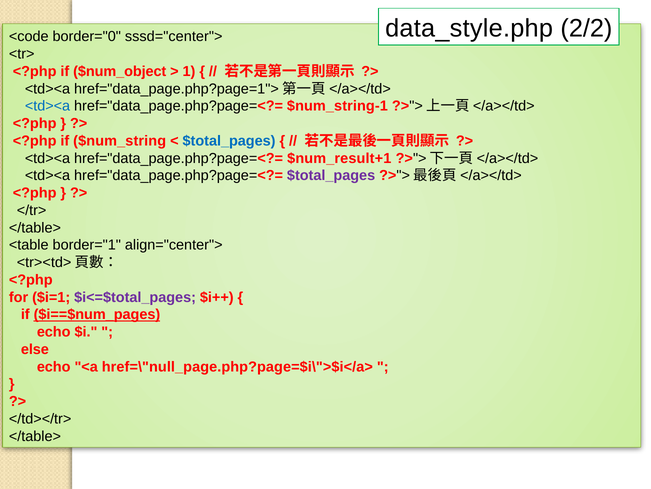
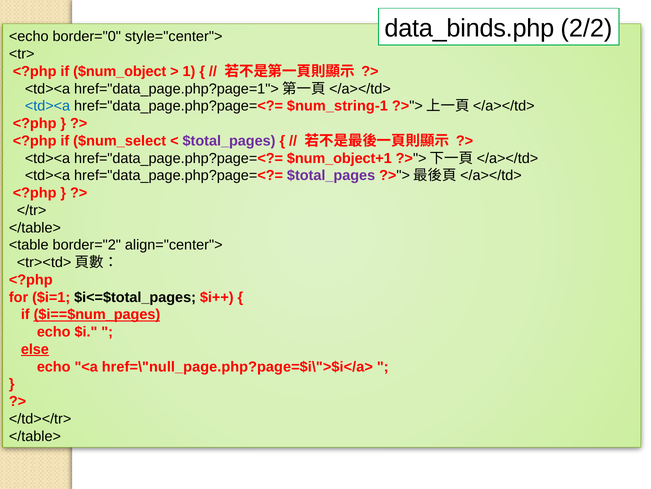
data_style.php: data_style.php -> data_binds.php (469, 28)
<code: <code -> <echo (29, 37)
sssd="center">: sssd="center"> -> style="center"> (174, 37)
$num_string: $num_string -> $num_select (120, 141)
$total_pages colour: blue -> purple (229, 141)
$num_result+1: $num_result+1 -> $num_object+1 (339, 158)
border="1: border="1 -> border="2 (87, 245)
$i<=$total_pages colour: purple -> black (135, 297)
else underline: none -> present (35, 349)
